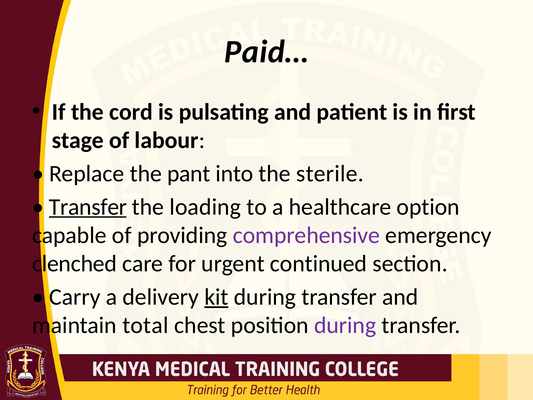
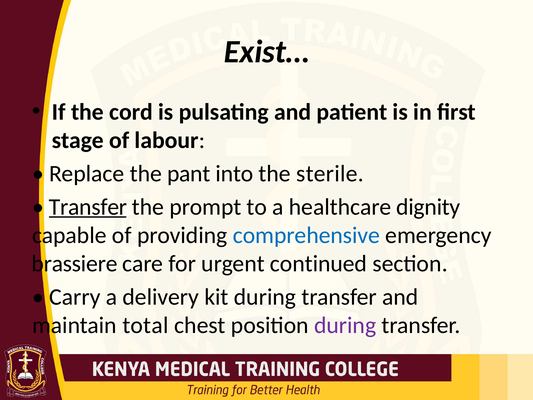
Paid…: Paid… -> Exist… (266, 52)
loading: loading -> prompt (205, 207)
option: option -> dignity (428, 207)
comprehensive colour: purple -> blue (306, 235)
clenched: clenched -> brassiere (75, 264)
kit underline: present -> none (216, 297)
